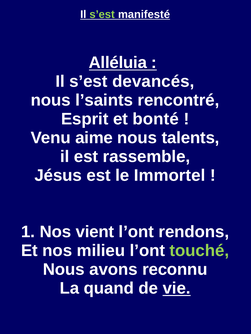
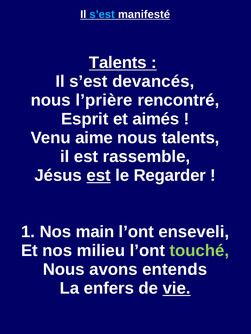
s’est colour: light green -> light blue (102, 14)
Alléluia: Alléluia -> Talents (118, 63)
l’saints: l’saints -> l’prière (104, 100)
bonté: bonté -> aimés (156, 119)
est underline: none -> present (99, 176)
Immortel: Immortel -> Regarder (170, 176)
vient: vient -> main (95, 232)
rendons: rendons -> enseveli (194, 232)
reconnu: reconnu -> entends (175, 270)
quand: quand -> enfers (109, 289)
